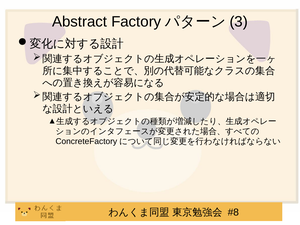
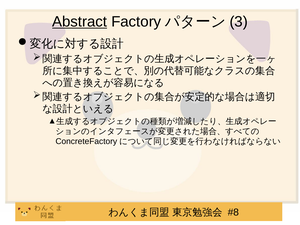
Abstract underline: none -> present (80, 22)
